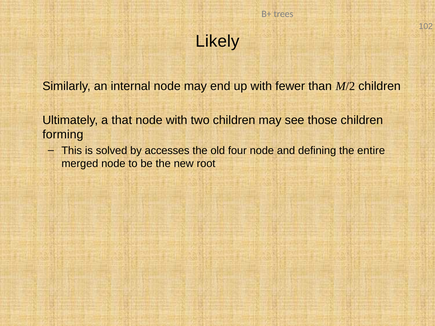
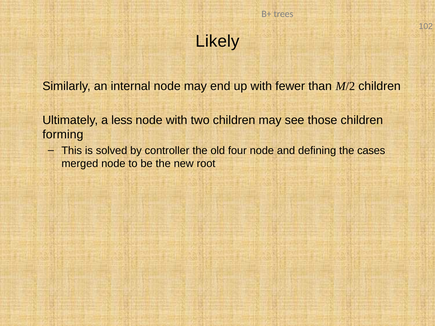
that: that -> less (122, 120)
accesses: accesses -> controller (167, 151)
entire: entire -> cases (371, 151)
